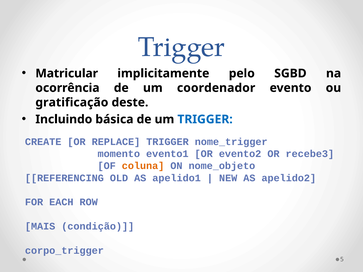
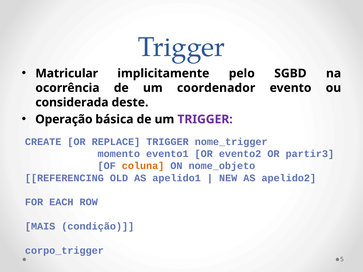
gratificação: gratificação -> considerada (72, 102)
Incluindo: Incluindo -> Operação (64, 119)
TRIGGER colour: blue -> purple (205, 119)
recebe3: recebe3 -> partir3 (310, 154)
